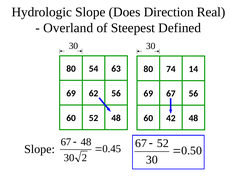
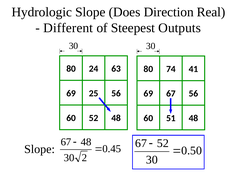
Overland: Overland -> Different (68, 28)
Defined: Defined -> Outputs (180, 28)
54: 54 -> 24 (94, 69)
14: 14 -> 41 (193, 69)
62: 62 -> 25 (94, 93)
42: 42 -> 51 (171, 118)
